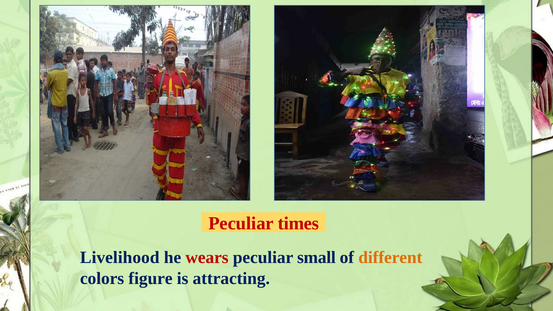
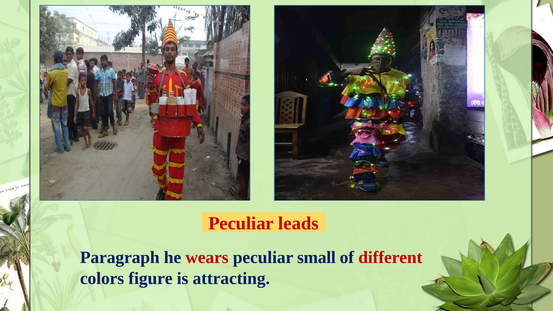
times: times -> leads (298, 224)
Livelihood: Livelihood -> Paragraph (120, 258)
different colour: orange -> red (390, 258)
